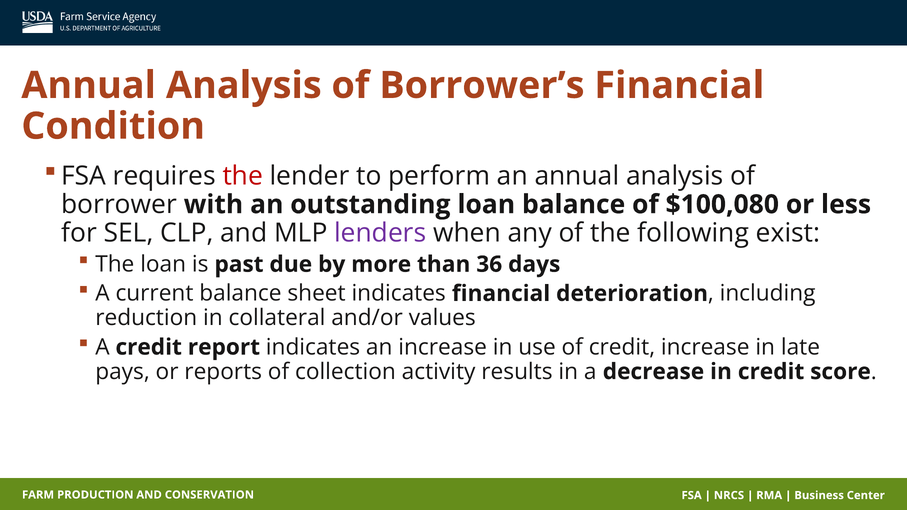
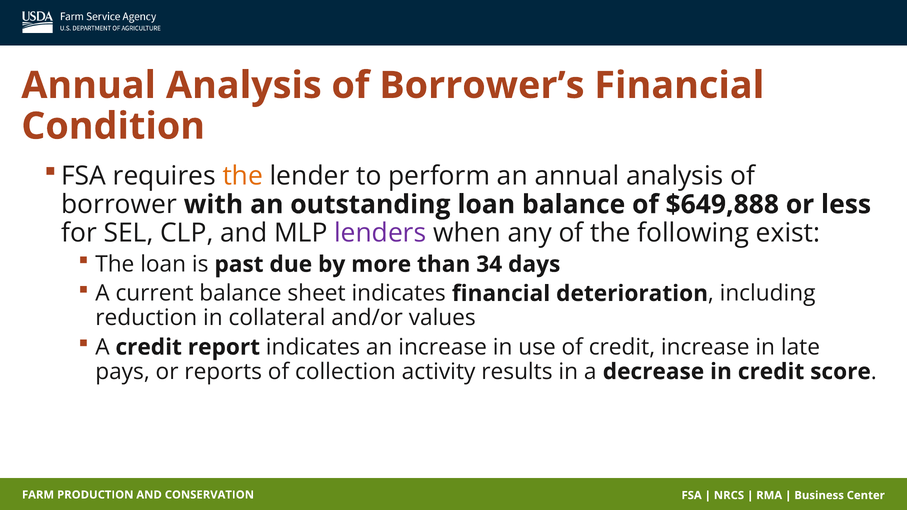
the colour: red -> orange (243, 176)
$100,080: $100,080 -> $649,888 (722, 205)
36: 36 -> 34 (489, 264)
